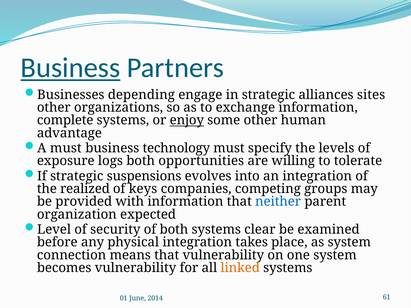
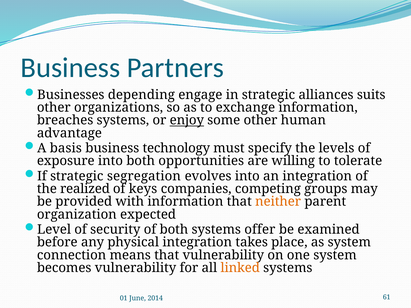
Business underline: present -> none (70, 68)
sites: sites -> suits (371, 95)
complete: complete -> breaches (65, 120)
A must: must -> basis (66, 148)
exposure logs: logs -> into (110, 161)
suspensions: suspensions -> segregation (144, 176)
neither colour: blue -> orange (278, 202)
clear: clear -> offer (260, 230)
